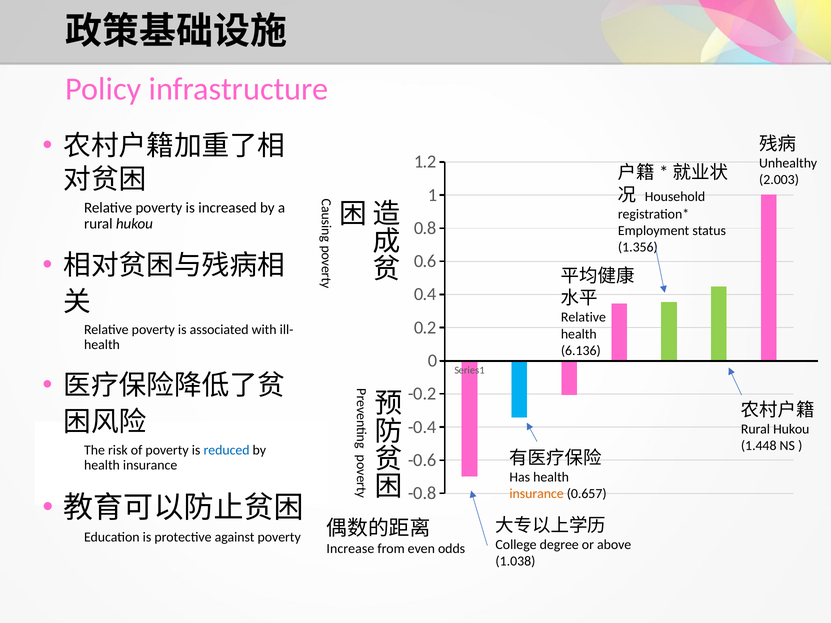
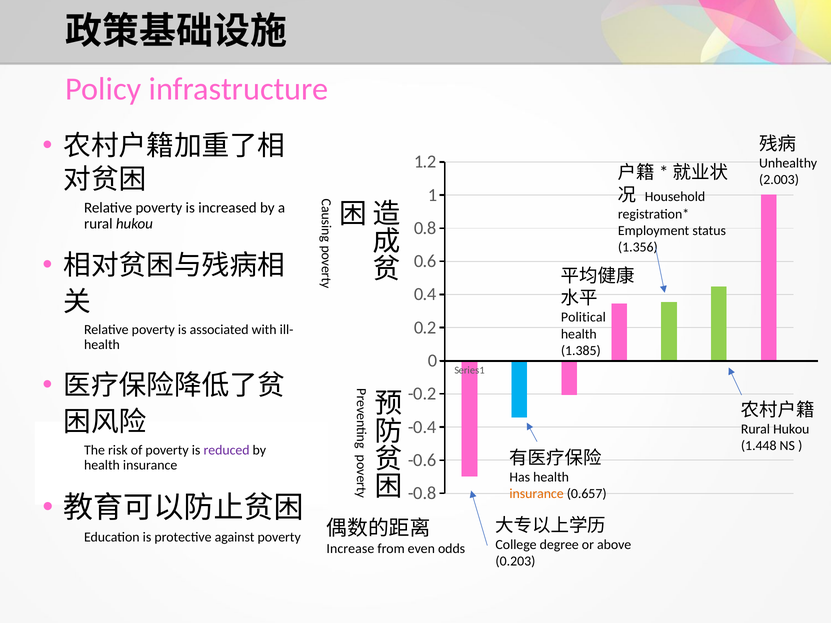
Relative: Relative -> Political (583, 318)
6.136: 6.136 -> 1.385 (581, 351)
reduced colour: blue -> purple (227, 450)
1.038: 1.038 -> 0.203 (515, 561)
